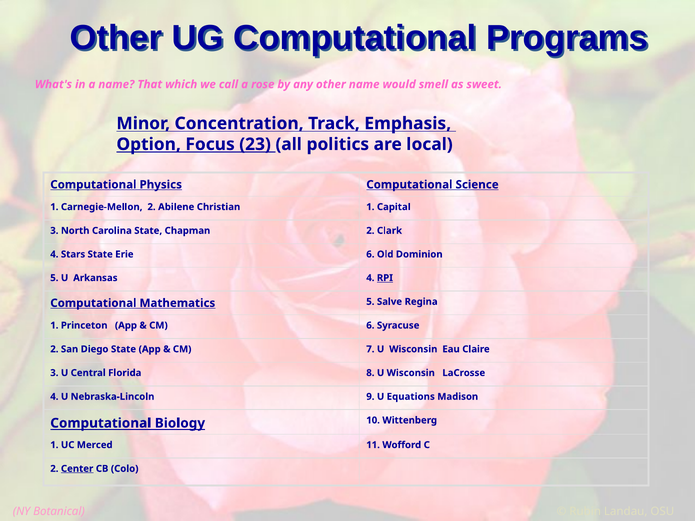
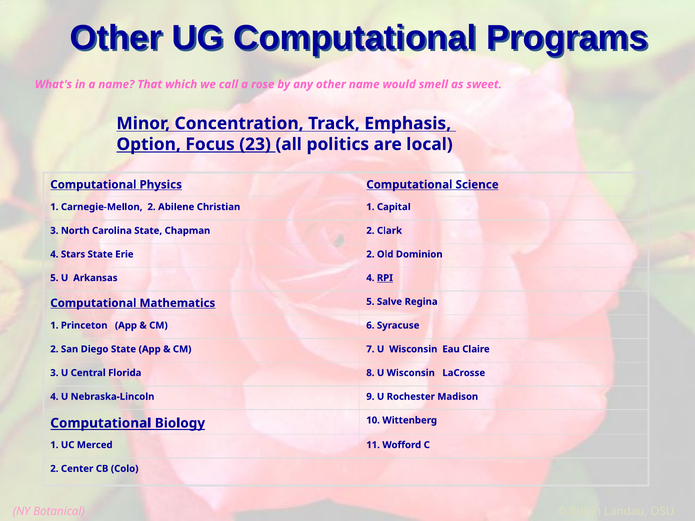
Erie 6: 6 -> 2 (370, 254)
Equations: Equations -> Rochester (411, 397)
Center underline: present -> none (77, 469)
